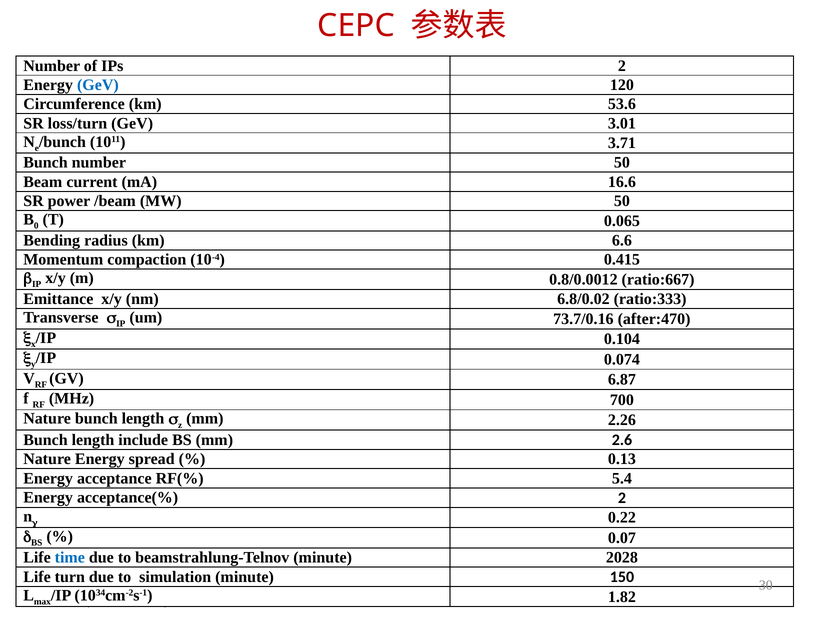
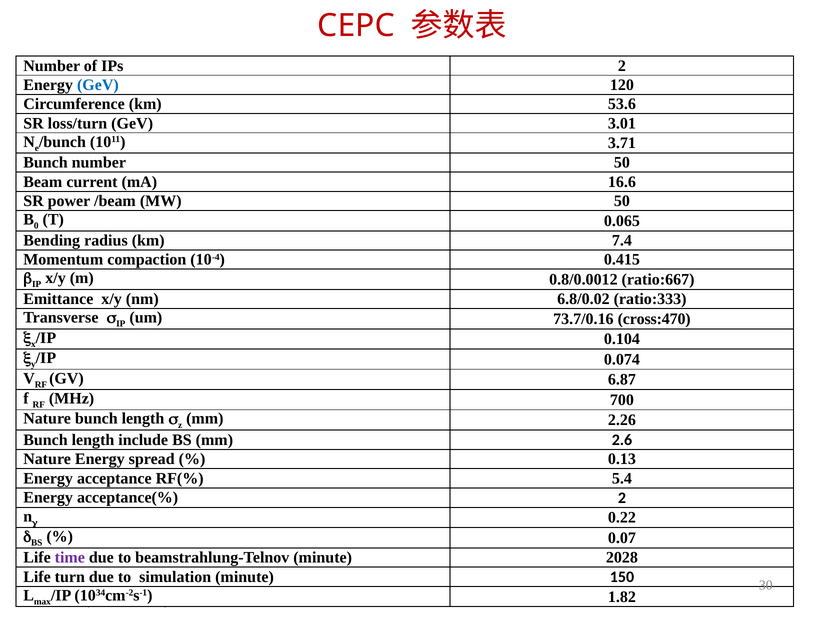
6.6: 6.6 -> 7.4 (622, 240)
after:470: after:470 -> cross:470 (654, 319)
time colour: blue -> purple (70, 557)
